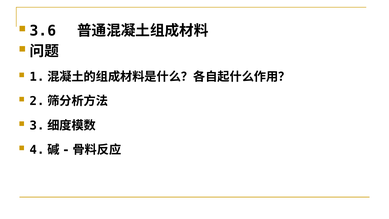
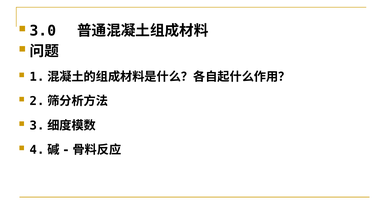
3.6: 3.6 -> 3.0 (43, 31)
